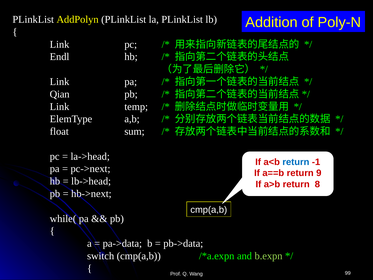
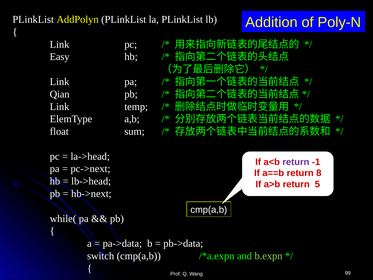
Endl: Endl -> Easy (60, 57)
return colour: blue -> purple (296, 162)
9: 9 -> 8 (319, 173)
8: 8 -> 5 (317, 184)
